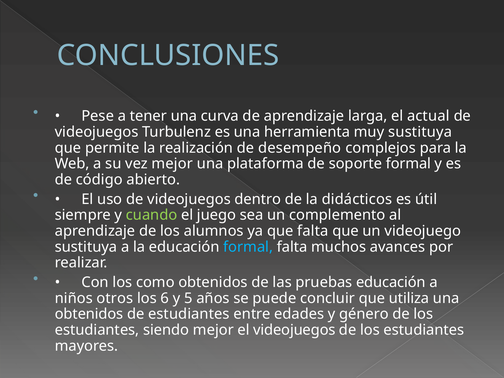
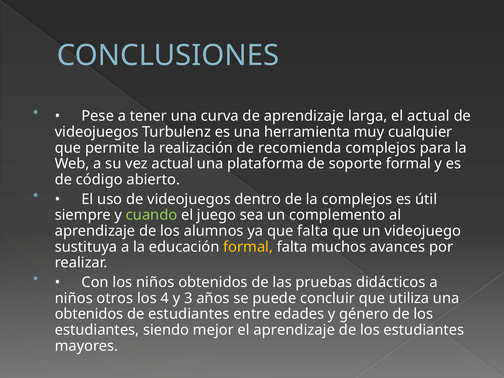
muy sustituya: sustituya -> cualquier (420, 132)
desempeño: desempeño -> recomienda (300, 148)
vez mejor: mejor -> actual (172, 164)
la didácticos: didácticos -> complejos (357, 199)
formal colour: light blue -> yellow (248, 247)
los como: como -> niños (155, 282)
pruebas educación: educación -> didácticos (391, 282)
6: 6 -> 4 (165, 298)
5: 5 -> 3 (188, 298)
el videojuegos: videojuegos -> aprendizaje (294, 330)
